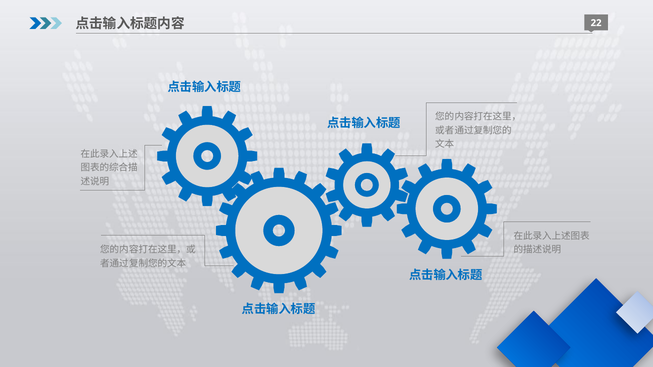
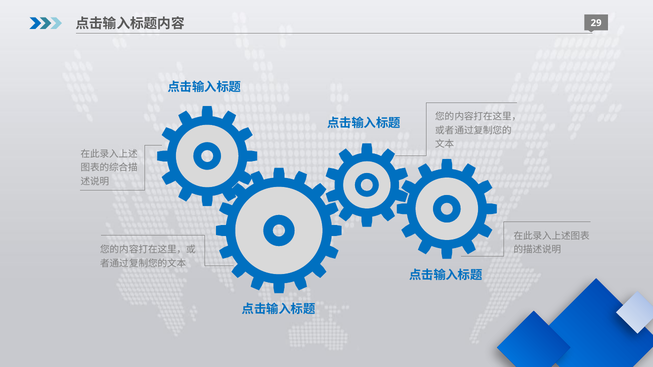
22: 22 -> 29 (596, 23)
